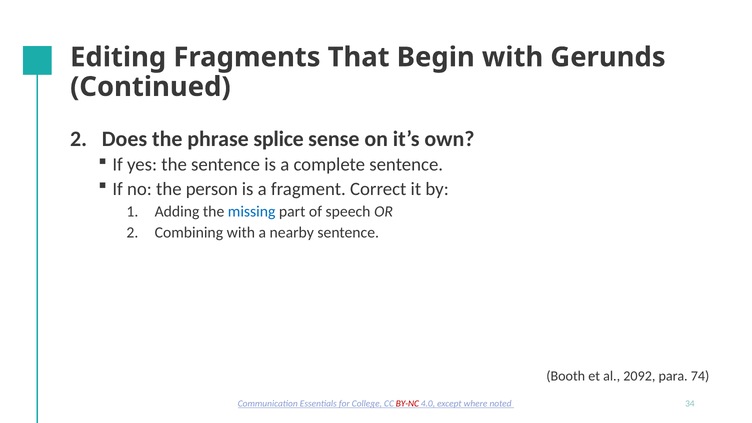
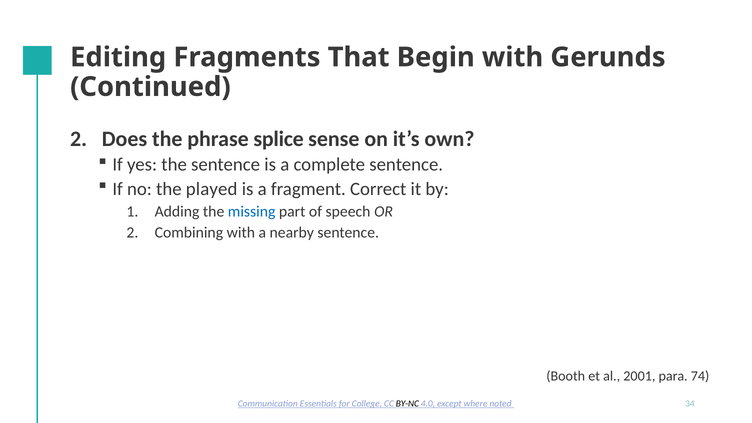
person: person -> played (212, 189)
2092: 2092 -> 2001 (639, 376)
BY-NC colour: red -> black (407, 404)
